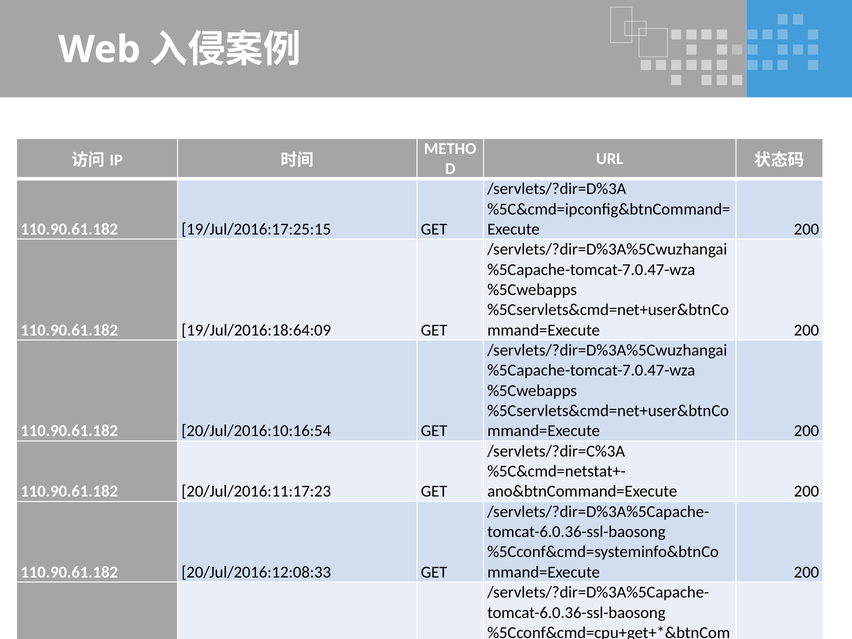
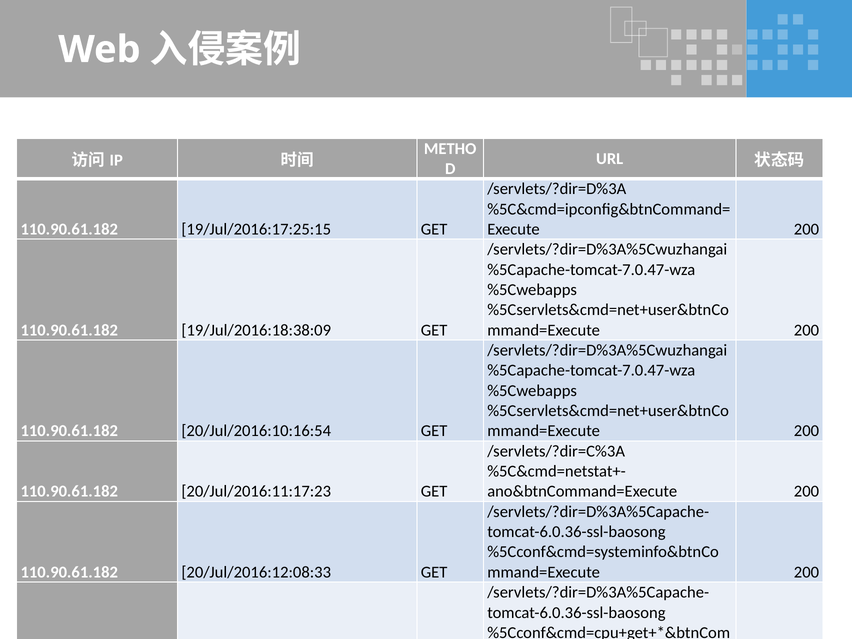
19/Jul/2016:18:64:09: 19/Jul/2016:18:64:09 -> 19/Jul/2016:18:38:09 (256, 330)
